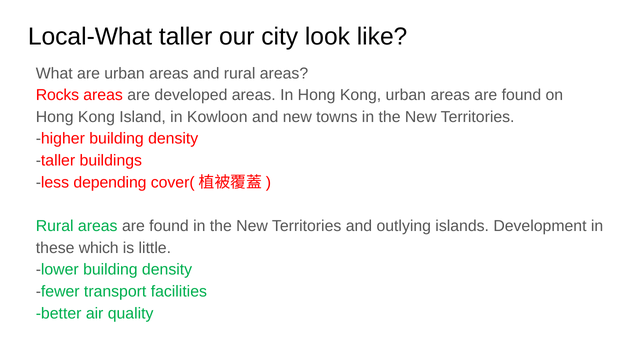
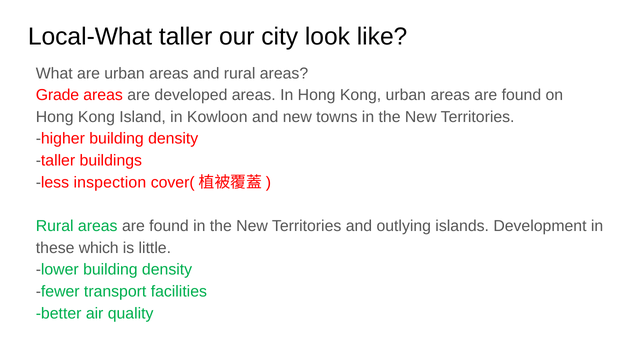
Rocks: Rocks -> Grade (57, 95)
depending: depending -> inspection (110, 182)
